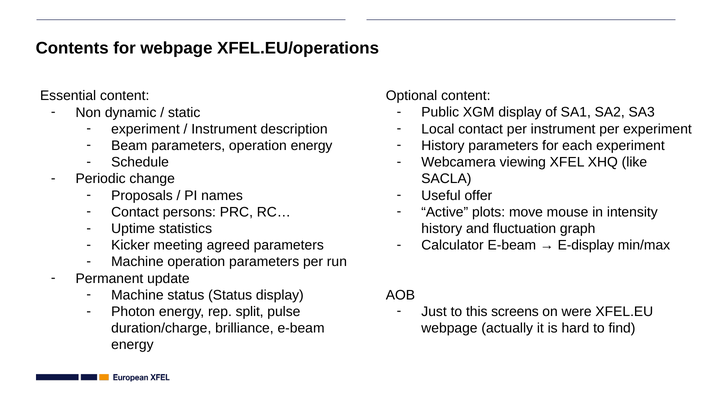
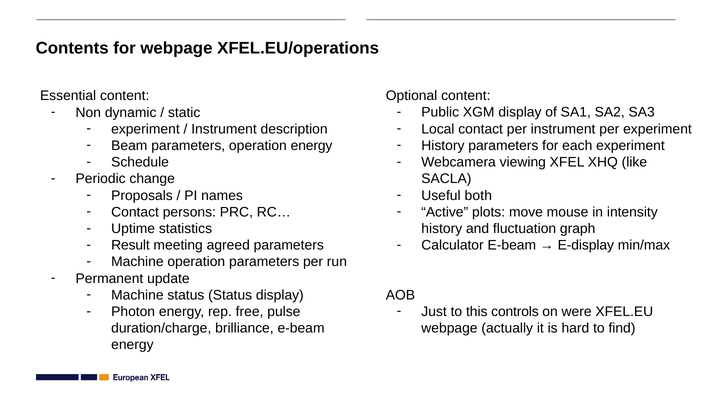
offer: offer -> both (478, 196)
Kicker: Kicker -> Result (130, 246)
split: split -> free (250, 312)
screens: screens -> controls (515, 312)
